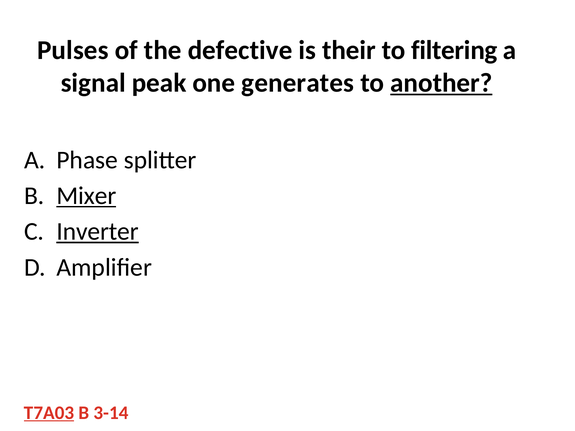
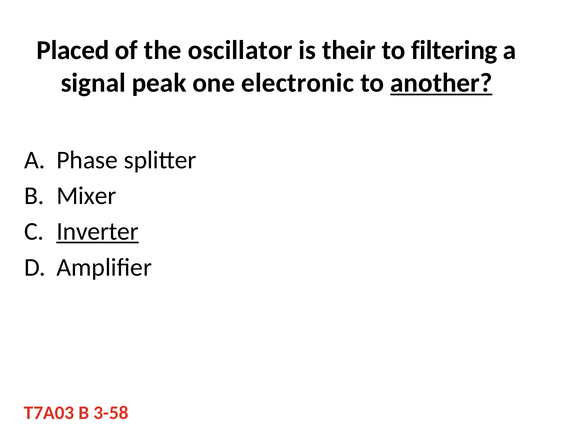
Pulses: Pulses -> Placed (73, 50)
defective: defective -> oscillator (240, 50)
generates: generates -> electronic (298, 83)
Mixer underline: present -> none (86, 196)
T7A03 underline: present -> none (49, 413)
3-14: 3-14 -> 3-58 (111, 413)
